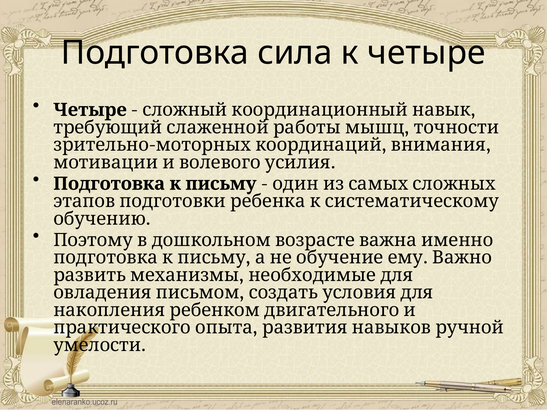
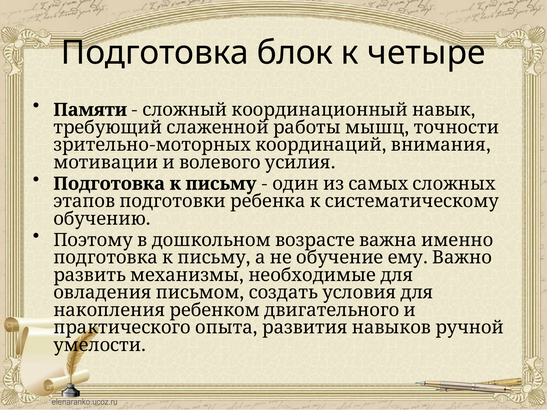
сила: сила -> блок (295, 53)
Четыре: Четыре -> Памяти (90, 110)
